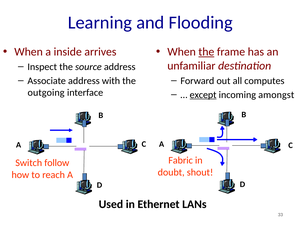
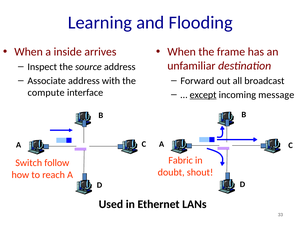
the underline: present -> none (206, 52)
computes: computes -> broadcast (264, 81)
outgoing: outgoing -> compute (46, 93)
amongst: amongst -> message (276, 95)
